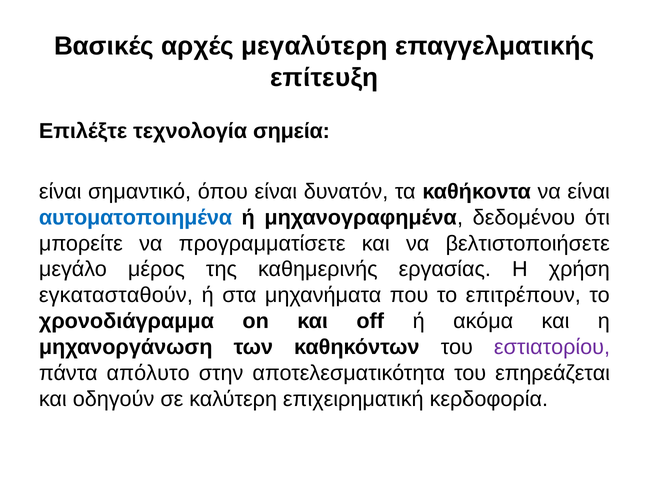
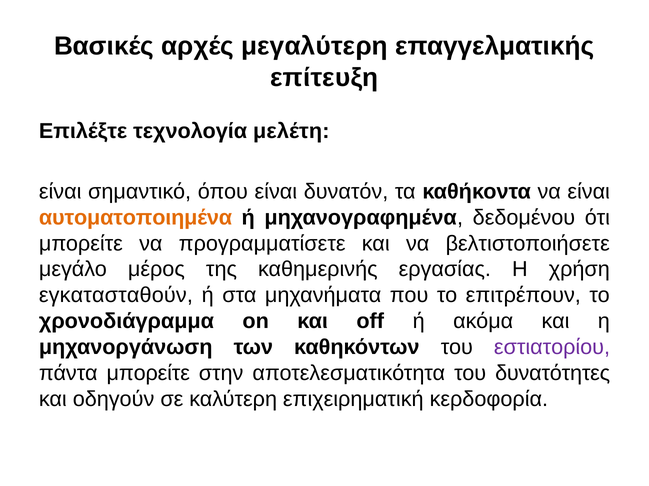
σημεία: σημεία -> μελέτη (291, 131)
αυτοματοποιημένα colour: blue -> orange (136, 218)
πάντα απόλυτο: απόλυτο -> μπορείτε (148, 374)
επηρεάζεται: επηρεάζεται -> δυνατότητες (553, 374)
